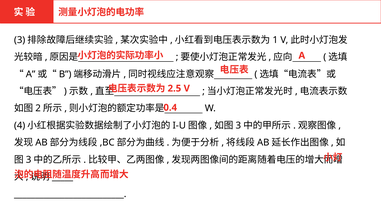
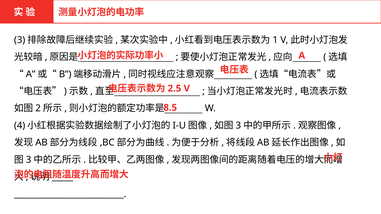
0.4: 0.4 -> 8.5 (170, 108)
